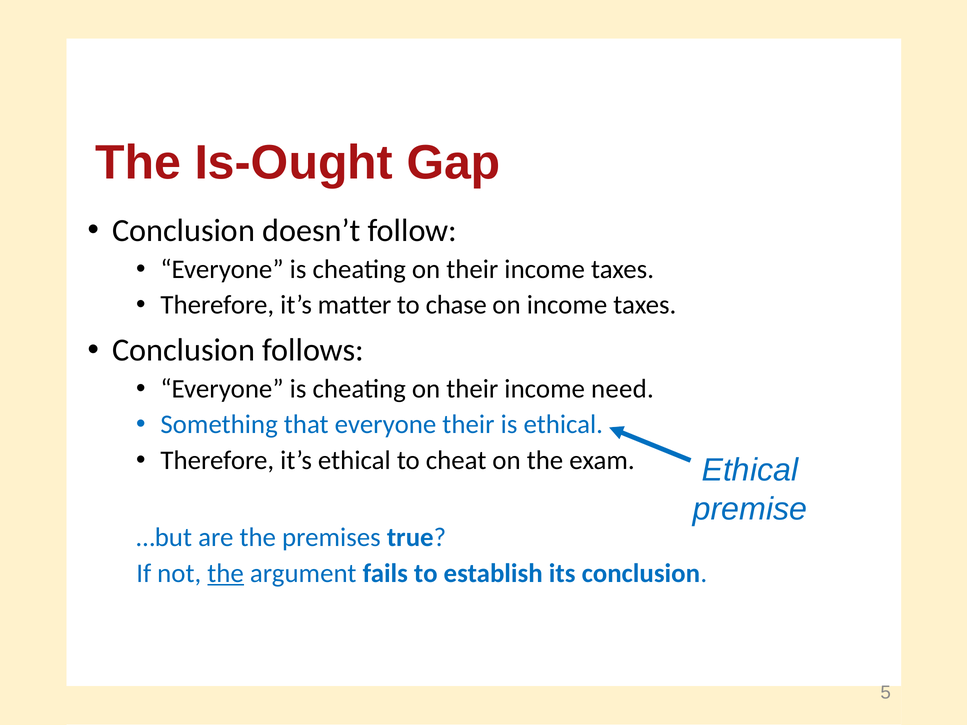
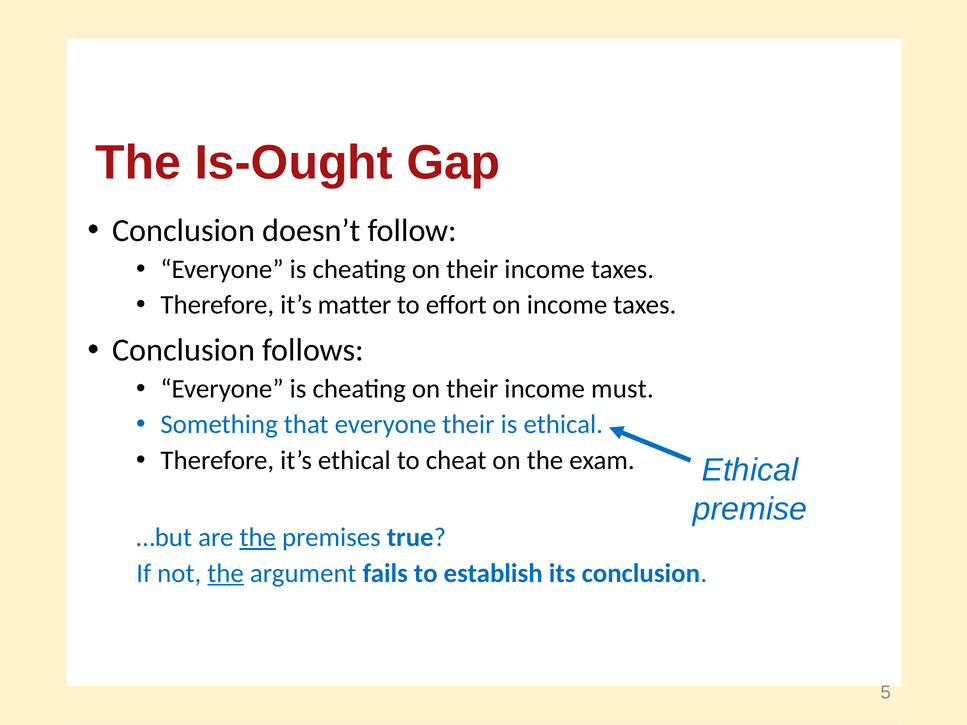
chase: chase -> effort (456, 305)
need: need -> must (622, 389)
the underline: none -> present (258, 538)
